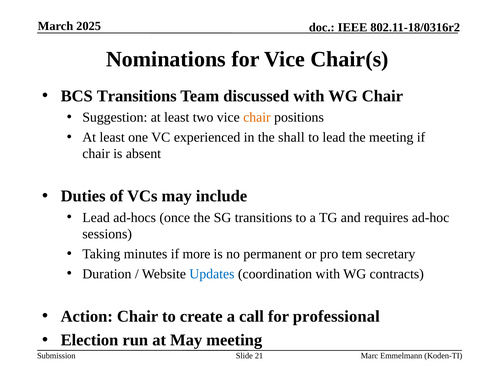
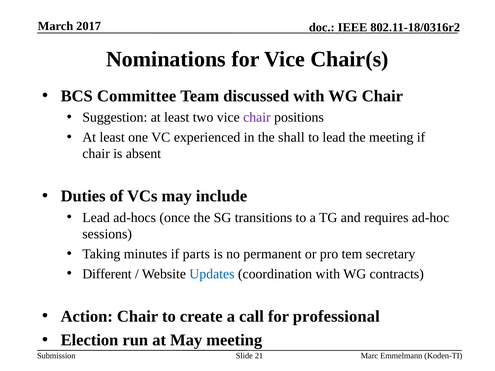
2025: 2025 -> 2017 (89, 26)
BCS Transitions: Transitions -> Committee (137, 96)
chair colour: orange -> purple (257, 117)
more: more -> parts (196, 254)
Duration: Duration -> Different (107, 274)
